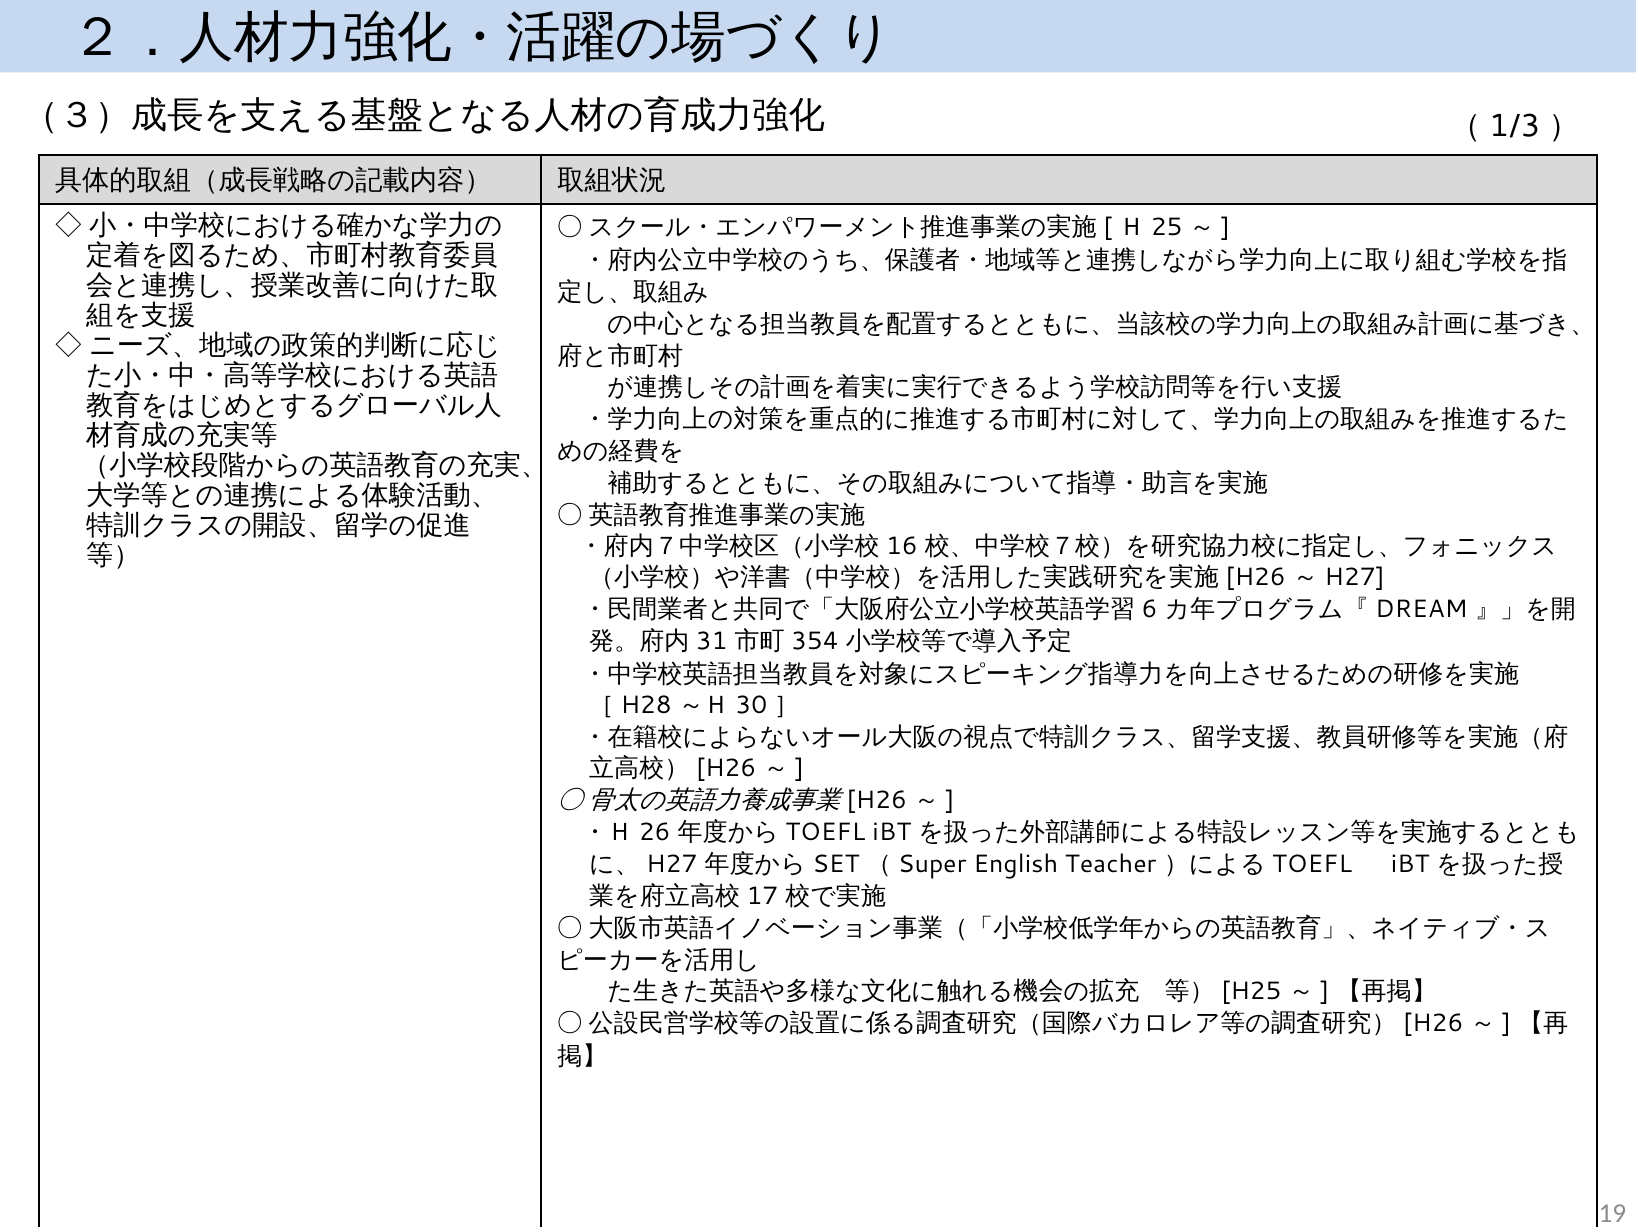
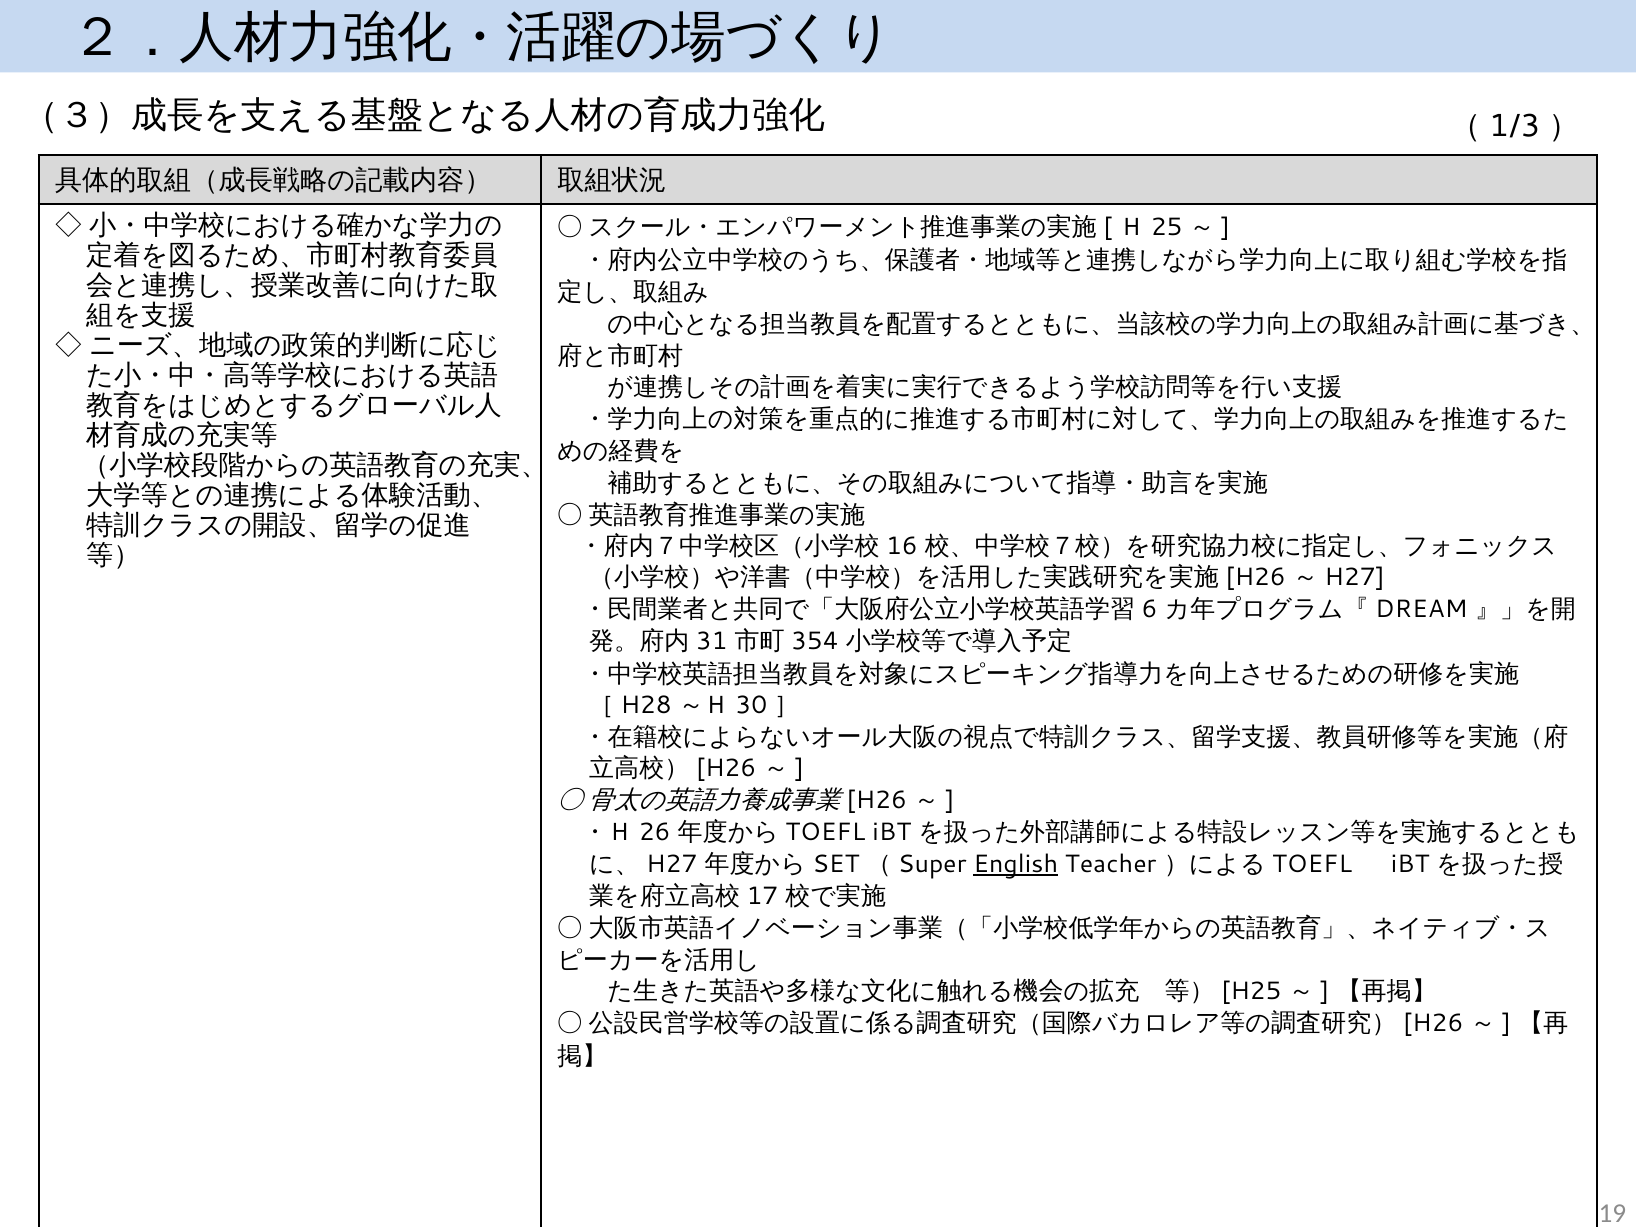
English underline: none -> present (1016, 864)
